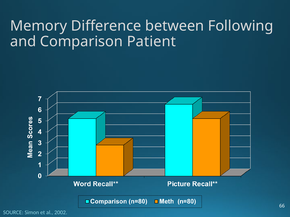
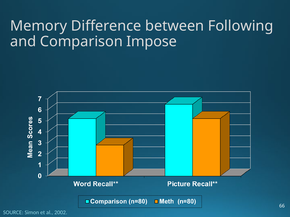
Patient: Patient -> Impose (152, 42)
